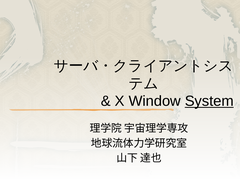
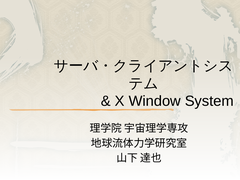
System underline: present -> none (209, 101)
